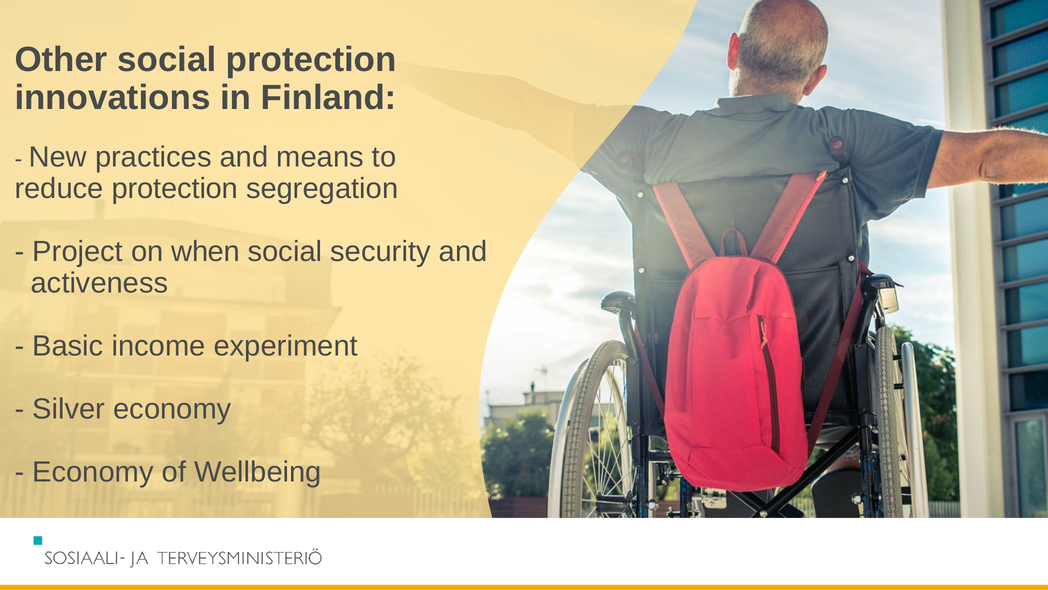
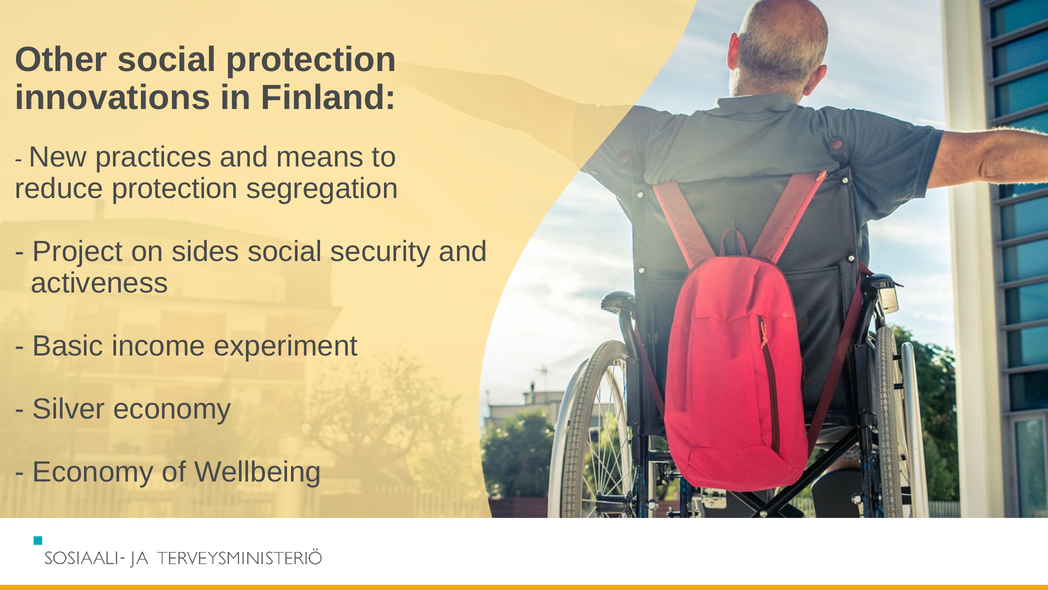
when: when -> sides (206, 252)
